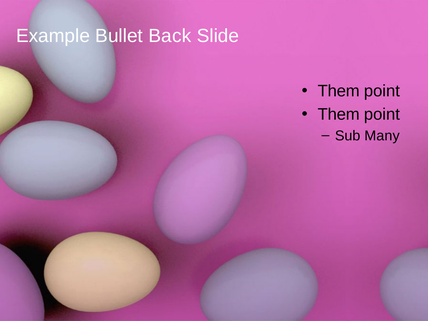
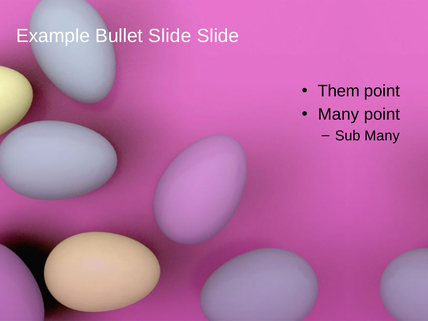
Bullet Back: Back -> Slide (170, 36)
Them: Them -> Many (338, 114)
